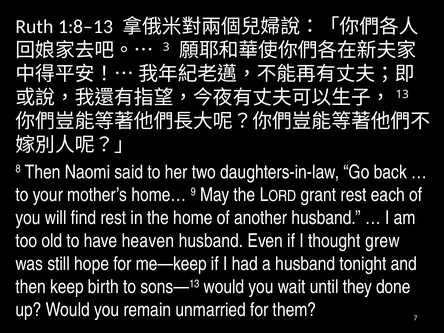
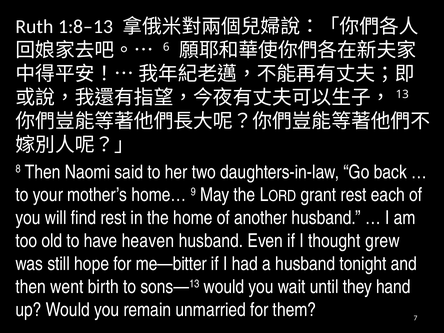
3: 3 -> 6 (166, 47)
me—keep: me—keep -> me—bitter (171, 264)
keep: keep -> went (67, 287)
done: done -> hand (393, 287)
